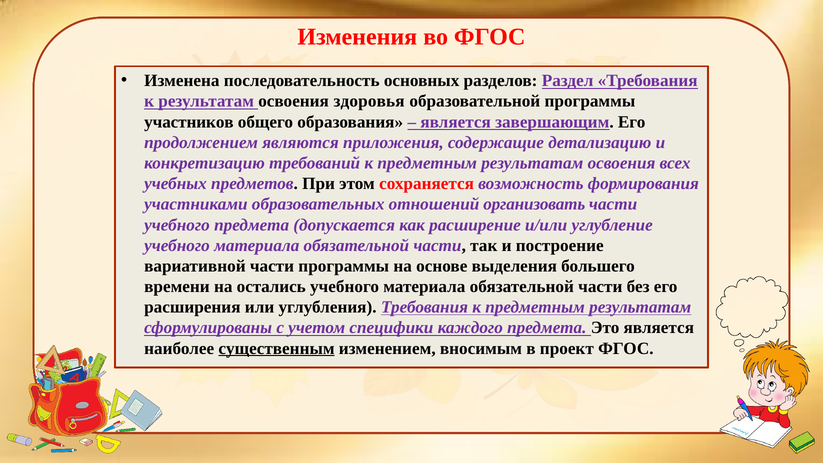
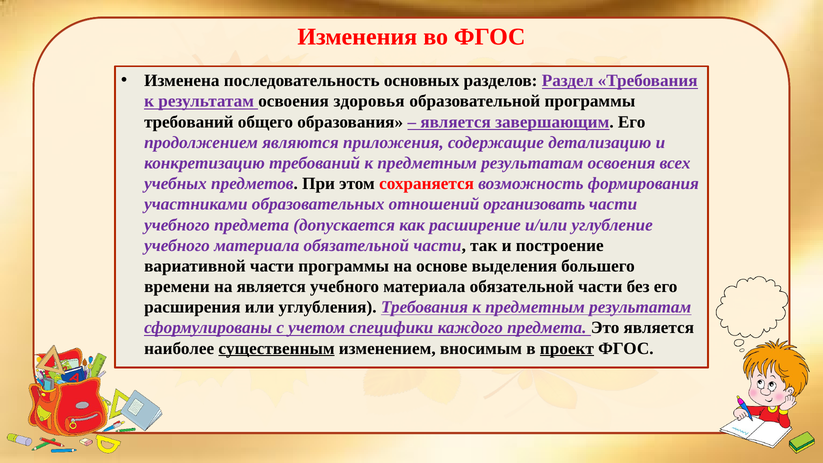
участников: участников -> требований (189, 122)
на остались: остались -> является (271, 287)
проект underline: none -> present (567, 348)
